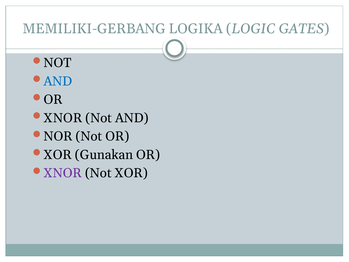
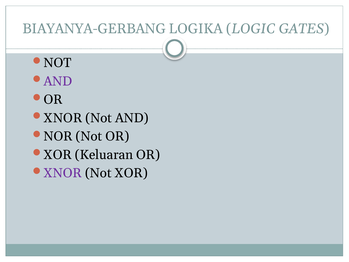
MEMILIKI-GERBANG: MEMILIKI-GERBANG -> BIAYANYA-GERBANG (94, 29)
AND colour: blue -> purple (58, 81)
Gunakan: Gunakan -> Keluaran (104, 155)
